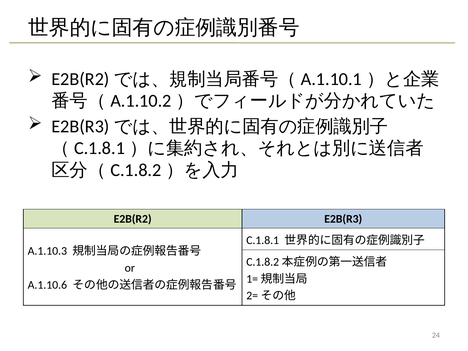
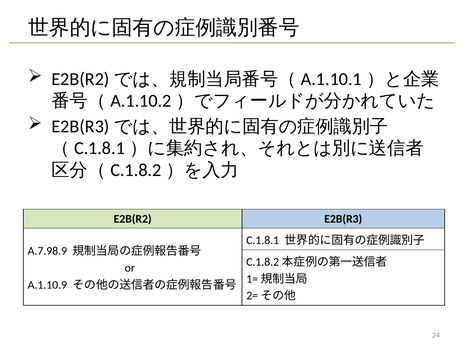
A.1.10.3: A.1.10.3 -> A.7.98.9 (47, 251)
A.1.10.6: A.1.10.6 -> A.1.10.9 (47, 285)
